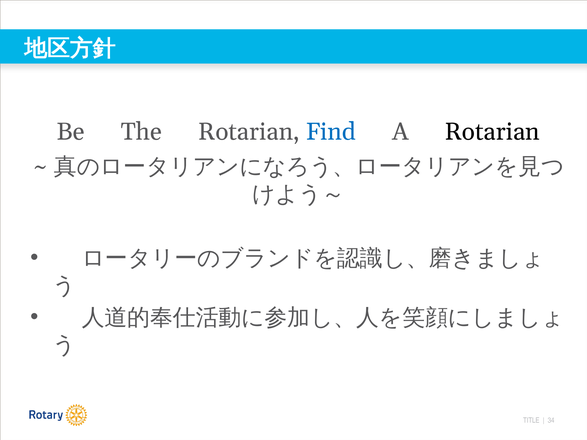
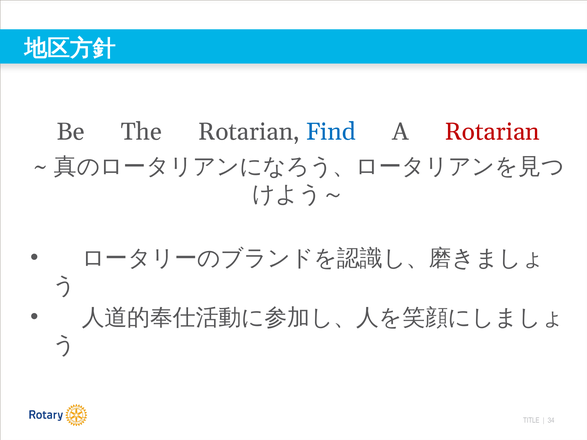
Rotarian colour: black -> red (492, 132)
